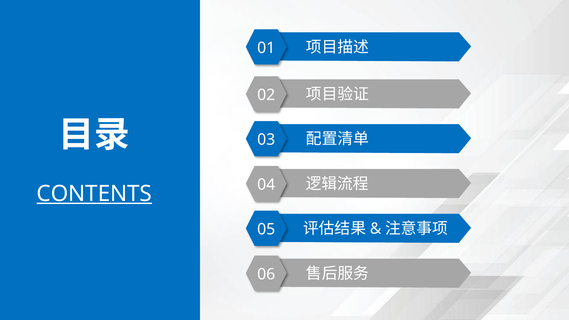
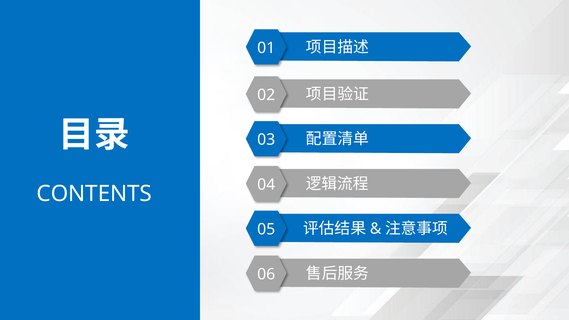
CONTENTS underline: present -> none (94, 194)
